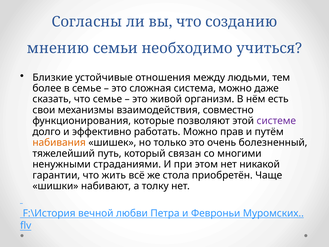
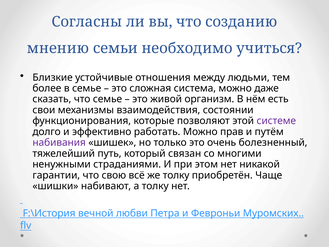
совместно: совместно -> состоянии (228, 110)
набивания colour: orange -> purple (59, 142)
жить: жить -> свою (114, 175)
же стола: стола -> толку (176, 175)
